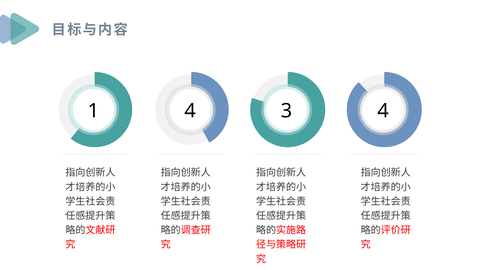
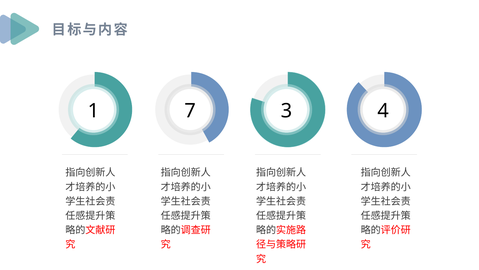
1 4: 4 -> 7 (190, 111)
